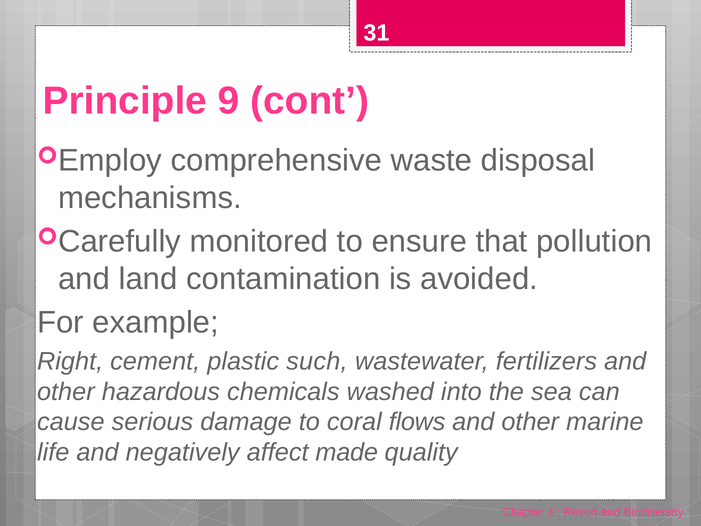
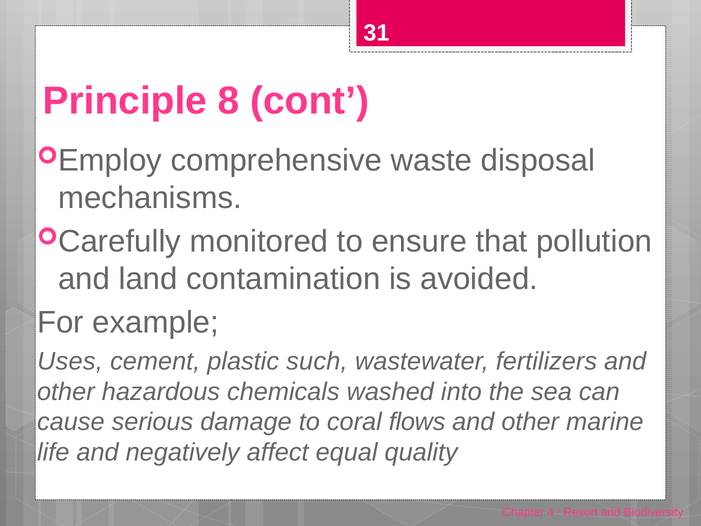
9: 9 -> 8 (229, 101)
Right: Right -> Uses (70, 361)
made: made -> equal (347, 452)
